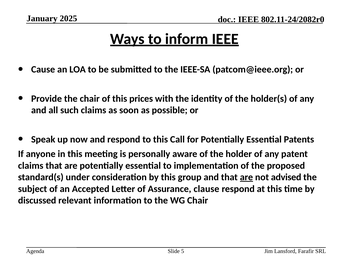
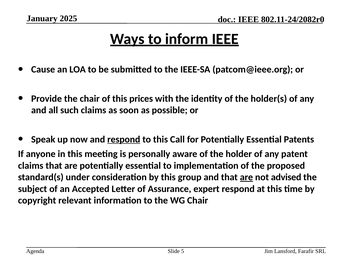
respond underline: none -> present (124, 139)
clause: clause -> expert (207, 189)
discussed: discussed -> copyright (37, 200)
